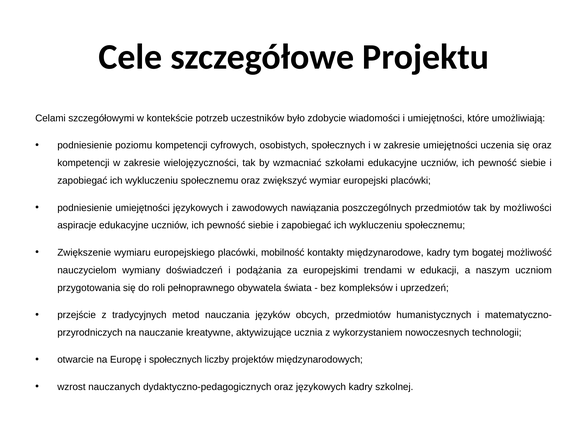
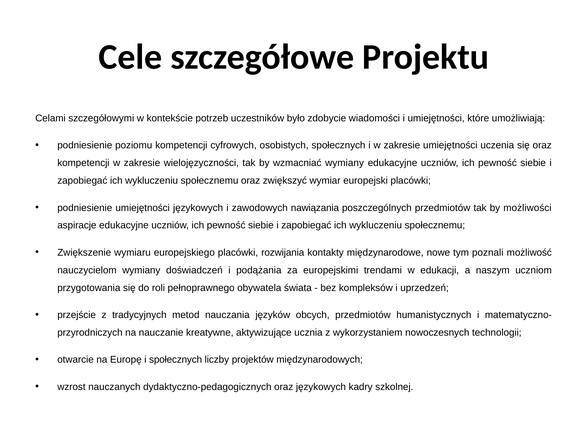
wzmacniać szkołami: szkołami -> wymiany (345, 163)
mobilność: mobilność -> rozwijania (283, 253)
międzynarodowe kadry: kadry -> nowe (438, 253)
bogatej: bogatej -> poznali (488, 253)
